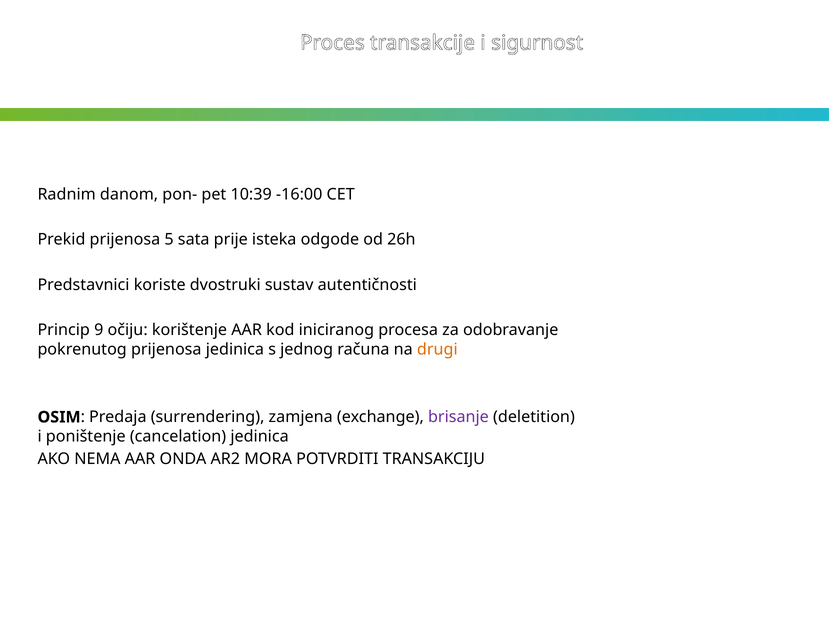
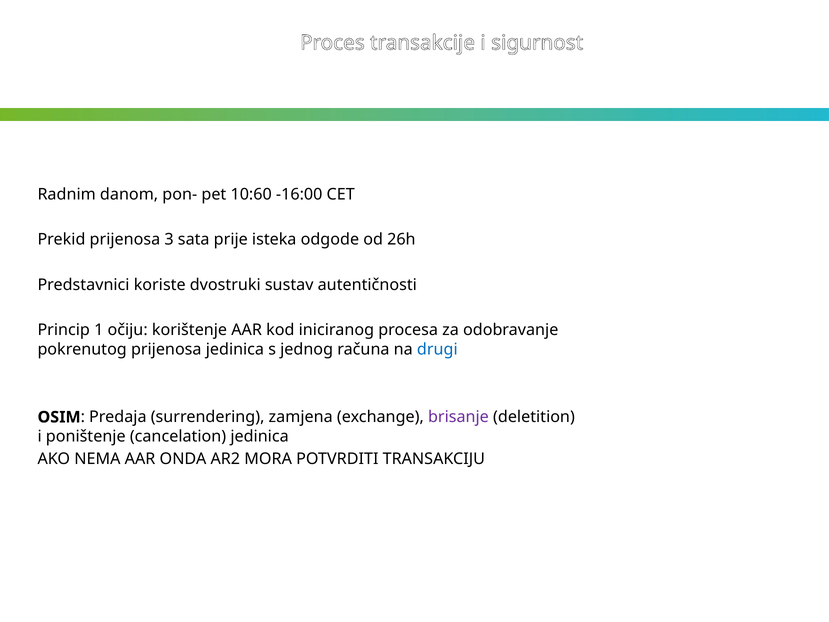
10:39: 10:39 -> 10:60 (251, 194)
5: 5 -> 3 (169, 240)
9: 9 -> 1 (99, 330)
drugi colour: orange -> blue (437, 349)
